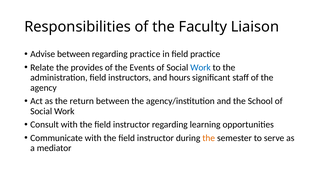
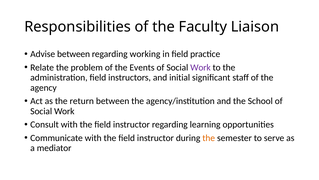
regarding practice: practice -> working (145, 54)
provides: provides -> problem (87, 67)
Work colour: blue -> purple (200, 67)
hours: hours -> initial (180, 77)
